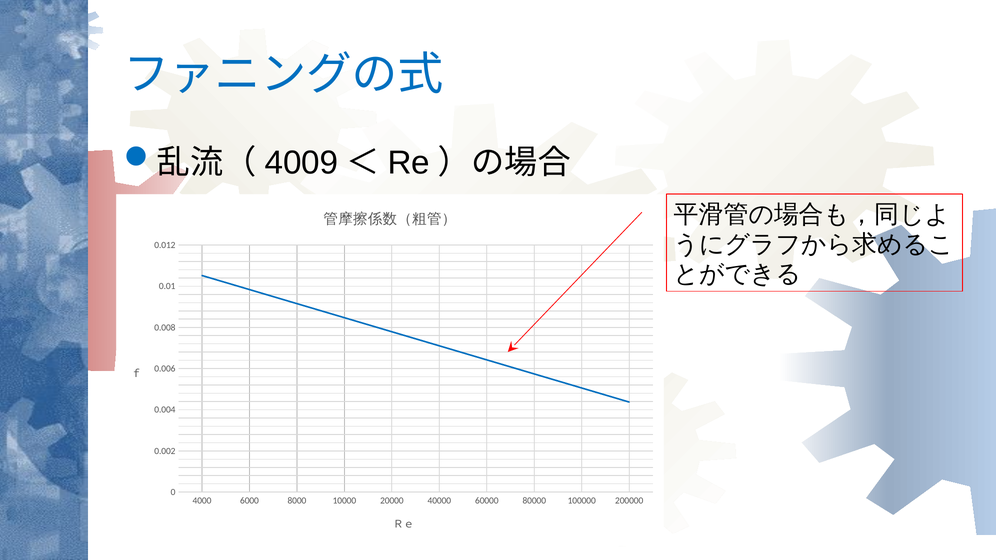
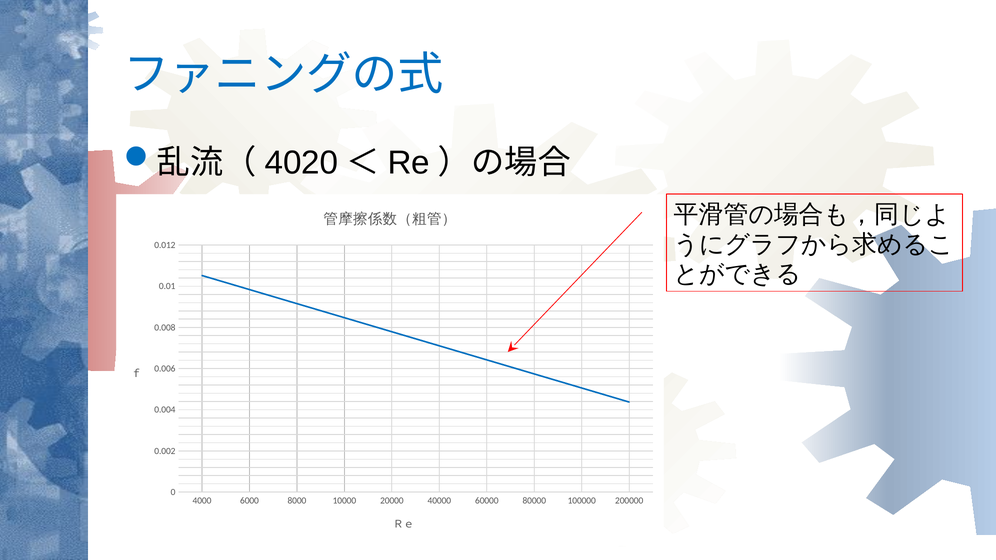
4009: 4009 -> 4020 (301, 163)
